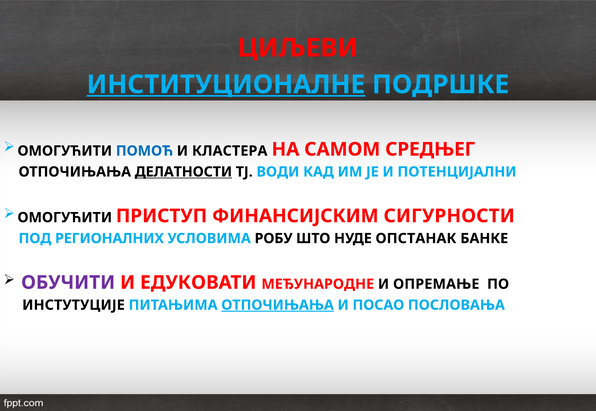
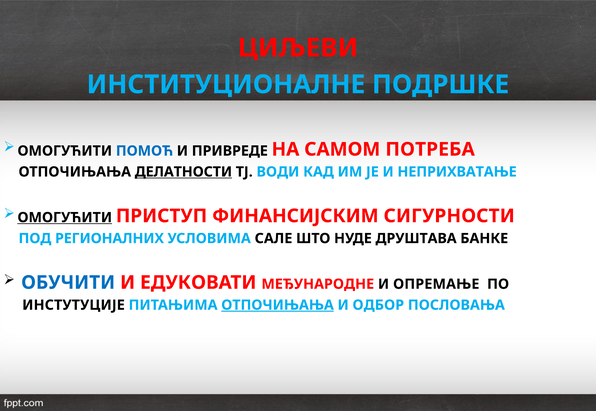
ИНСТИТУЦИОНАЛНЕ underline: present -> none (226, 84)
КЛАСТЕРА: КЛАСТЕРА -> ПРИВРЕДЕ (230, 151)
СРЕДЊЕГ: СРЕДЊЕГ -> ПОТРЕБА (430, 149)
ПОТЕНЦИЈАЛНИ: ПОТЕНЦИЈАЛНИ -> НЕПРИХВАТАЊЕ (457, 172)
ОМОГУЋИТИ underline: none -> present (65, 217)
РОБУ: РОБУ -> САЛЕ (273, 238)
ОПСТАНАК: ОПСТАНАК -> ДРУШТАВА (416, 238)
ОБУЧИТИ colour: purple -> blue (68, 282)
ПОСАО: ПОСАО -> ОДБОР (378, 305)
